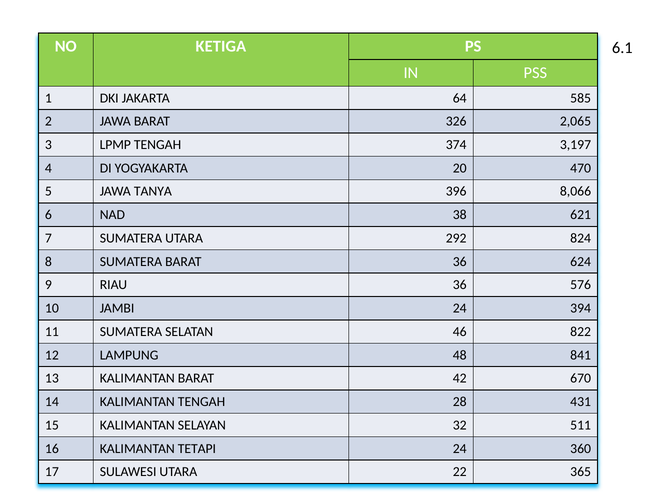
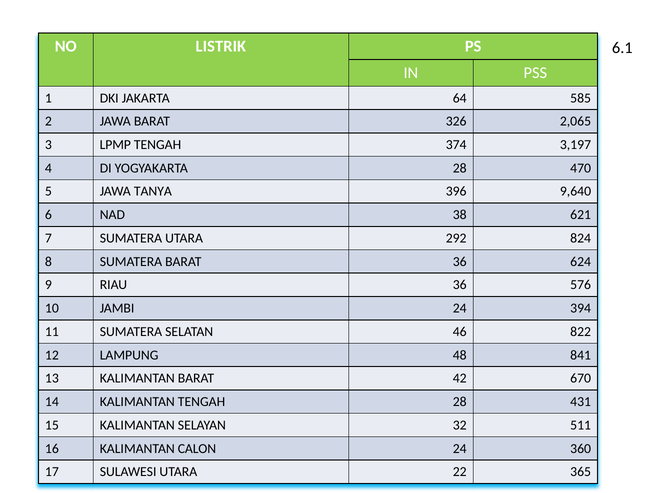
KETIGA: KETIGA -> LISTRIK (221, 46)
YOGYAKARTA 20: 20 -> 28 (460, 168)
8,066: 8,066 -> 9,640 (576, 192)
TETAPI: TETAPI -> CALON (197, 449)
